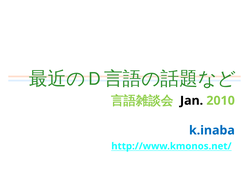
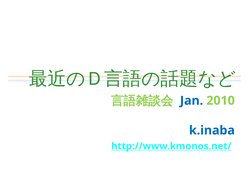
Jan colour: black -> blue (192, 101)
